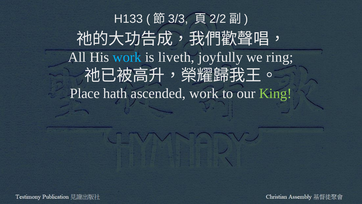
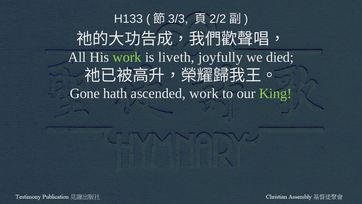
work colour: light blue -> light green (127, 57)
ring: ring -> died (280, 57)
Place: Place -> Gone (85, 93)
